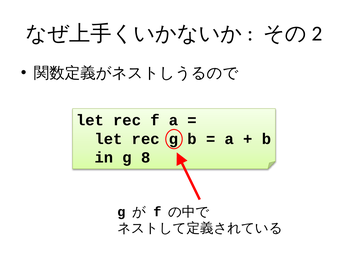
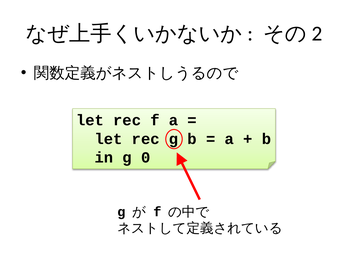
8: 8 -> 0 (146, 157)
